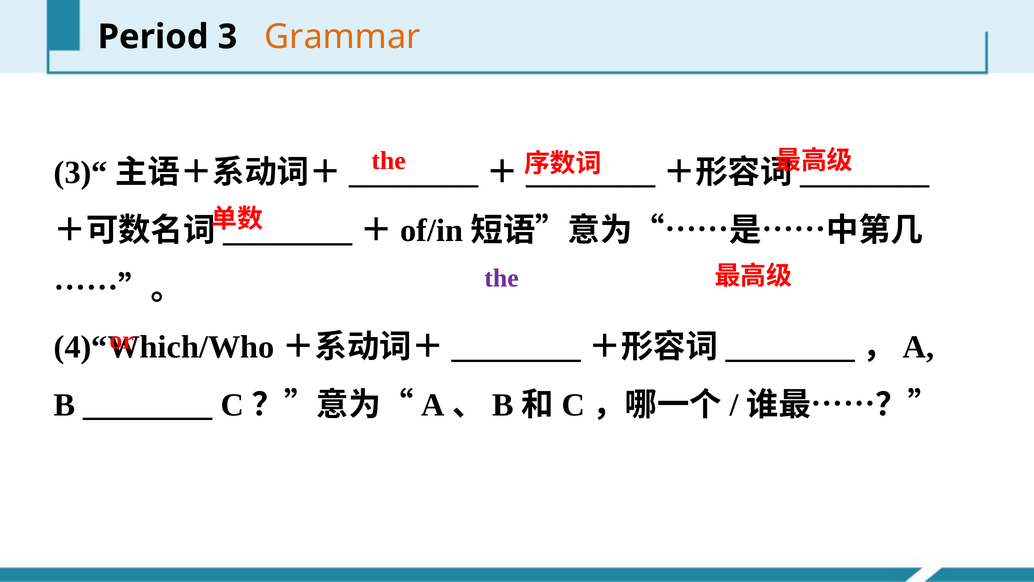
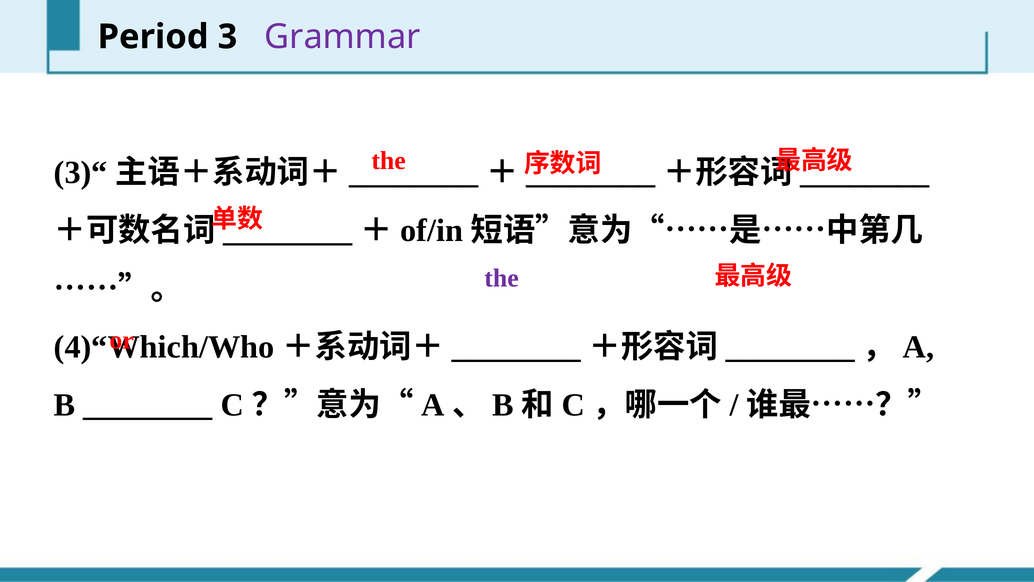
Grammar colour: orange -> purple (342, 37)
